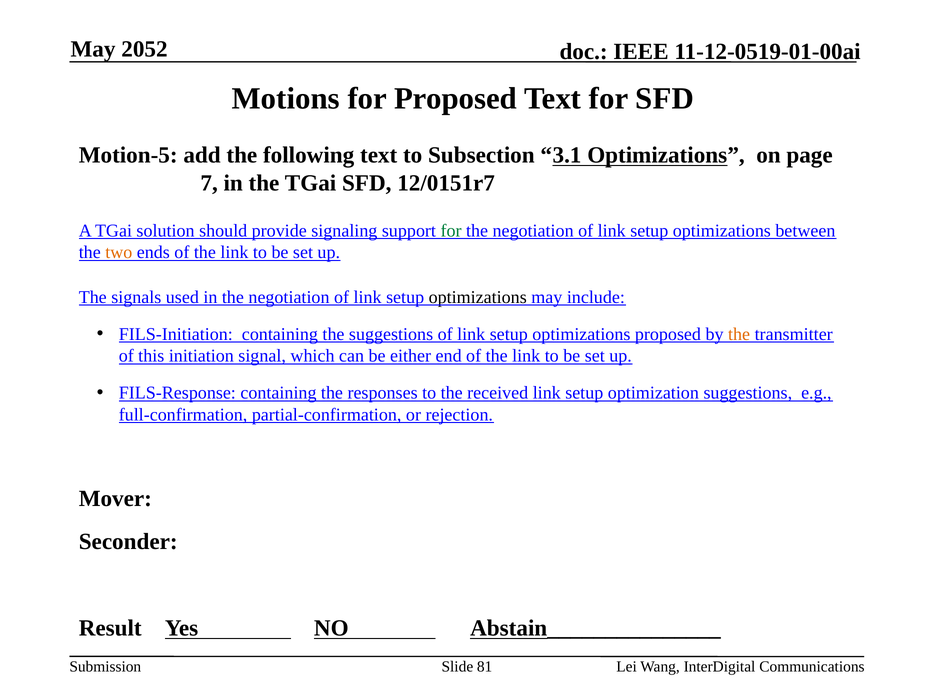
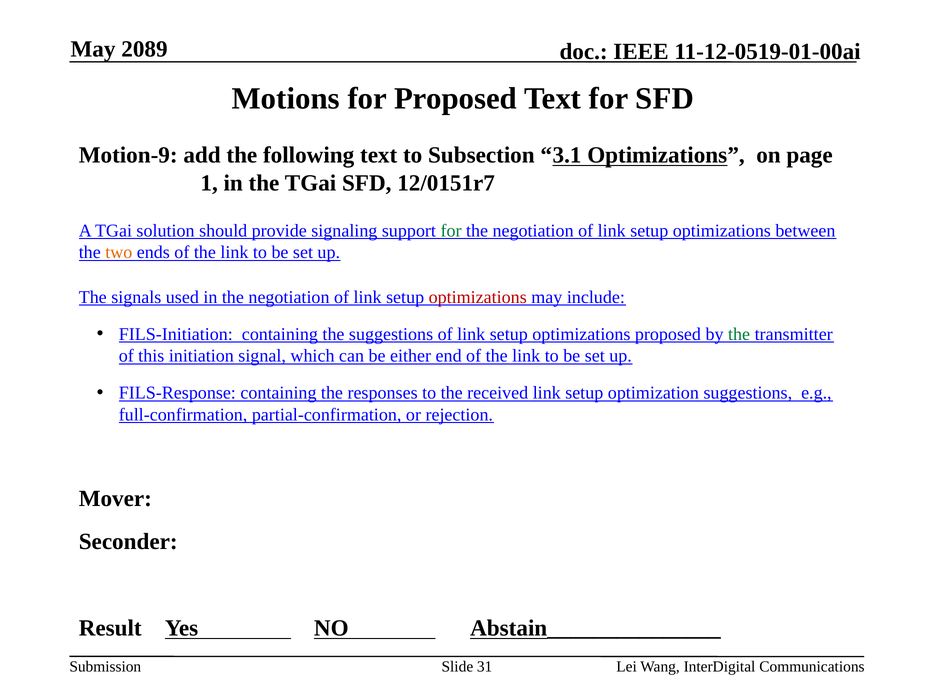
2052: 2052 -> 2089 (144, 49)
Motion-5: Motion-5 -> Motion-9 (128, 155)
7: 7 -> 1 (209, 183)
optimizations colour: black -> red (478, 297)
the colour: orange -> green (739, 334)
81: 81 -> 31 (485, 666)
